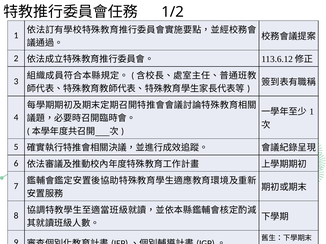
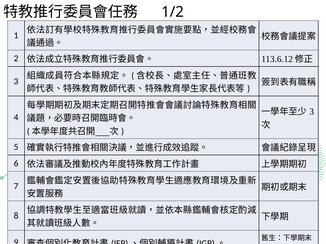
1: 1 -> 3 (312, 112)
